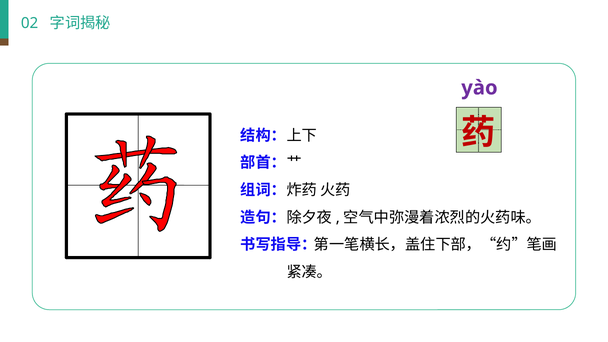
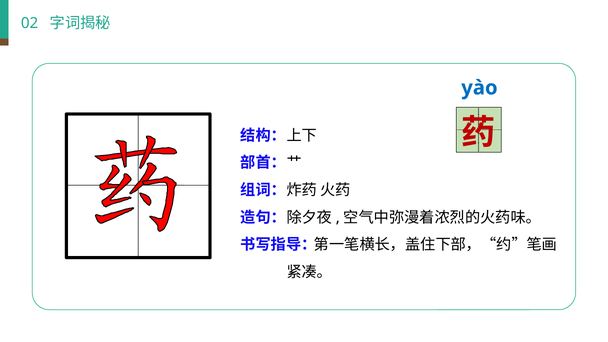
yào colour: purple -> blue (479, 88)
